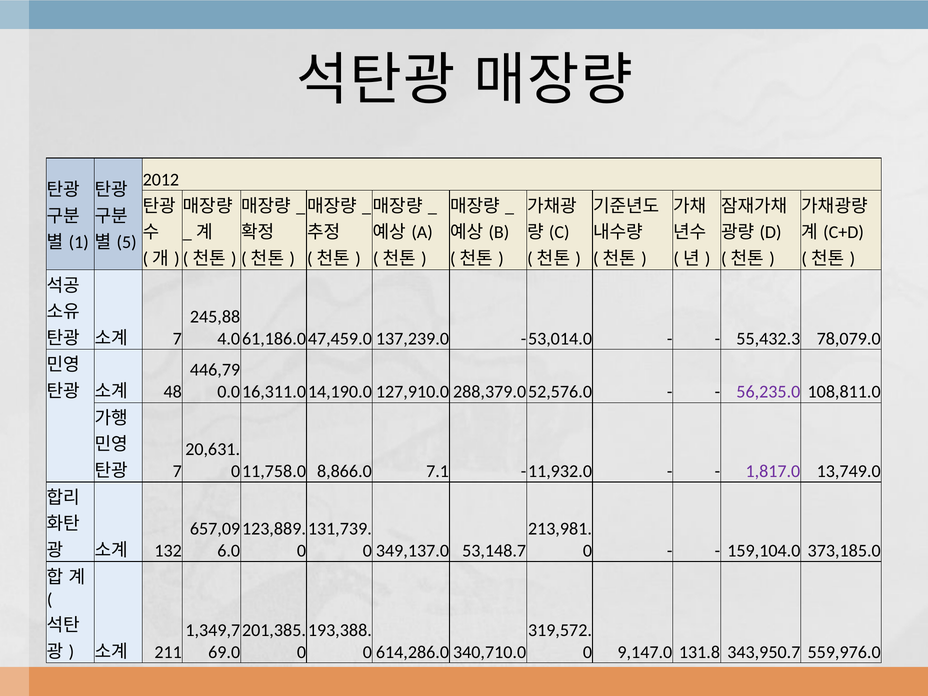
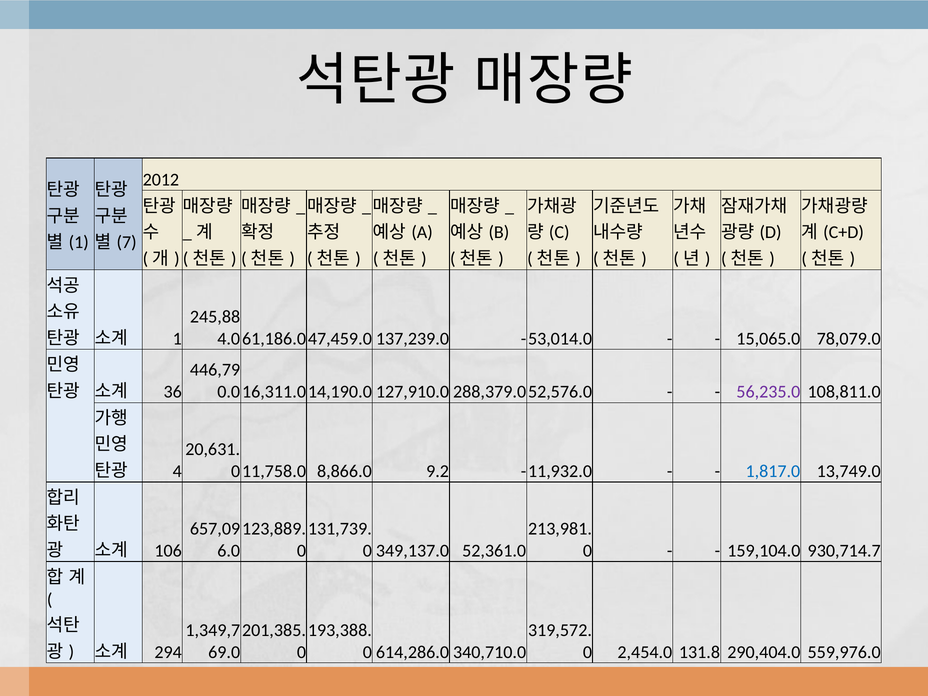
5: 5 -> 7 (127, 242)
7: 7 -> 1 (177, 339)
55,432.3: 55,432.3 -> 15,065.0 (768, 339)
48: 48 -> 36 (173, 392)
7: 7 -> 4 (177, 471)
7.1: 7.1 -> 9.2 (438, 471)
1,817.0 colour: purple -> blue (773, 471)
132: 132 -> 106 (168, 551)
53,148.7: 53,148.7 -> 52,361.0 (494, 551)
373,185.0: 373,185.0 -> 930,714.7 (844, 551)
211: 211 -> 294 (168, 652)
9,147.0: 9,147.0 -> 2,454.0 (645, 652)
343,950.7: 343,950.7 -> 290,404.0 (764, 652)
